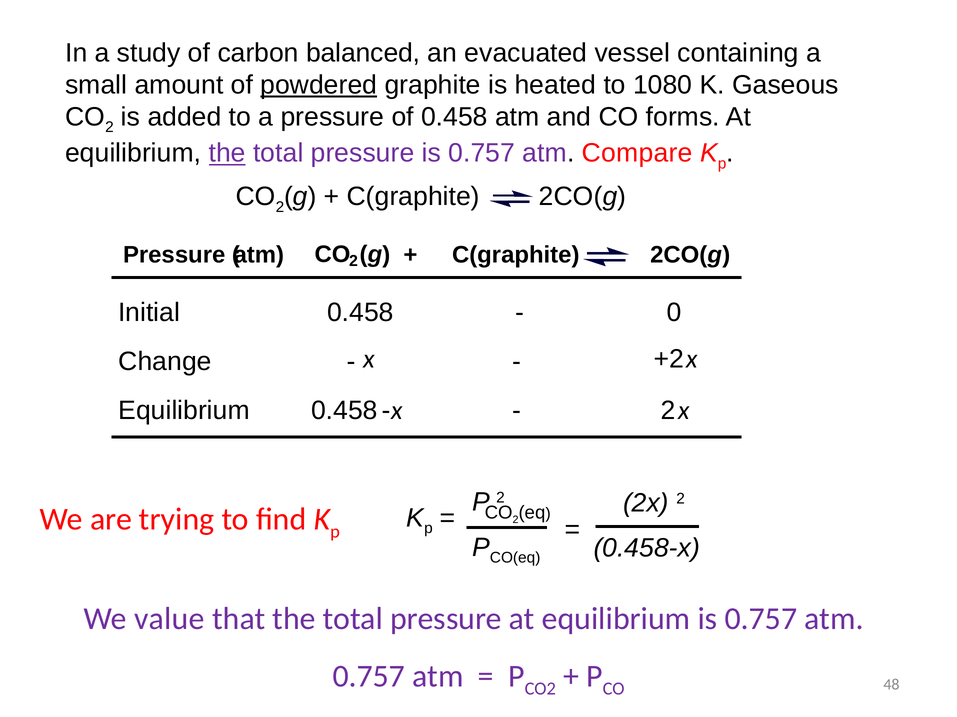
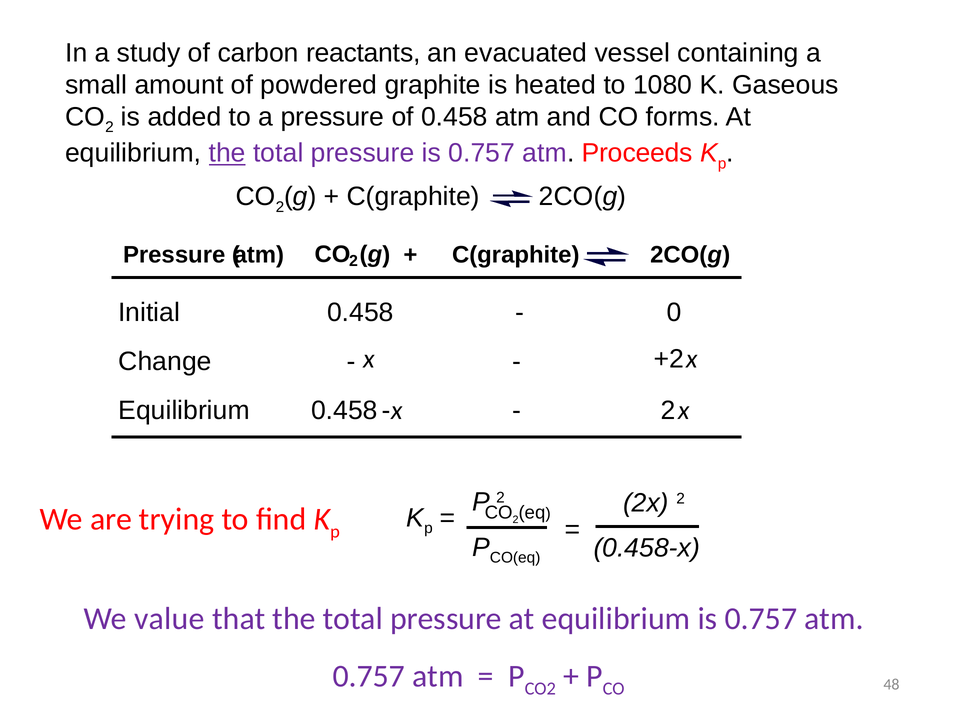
balanced: balanced -> reactants (363, 53)
powdered underline: present -> none (319, 85)
Compare: Compare -> Proceeds (637, 153)
